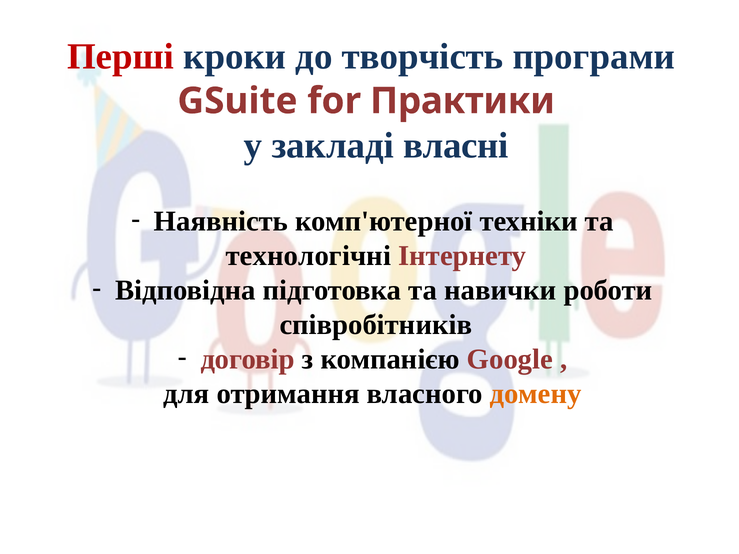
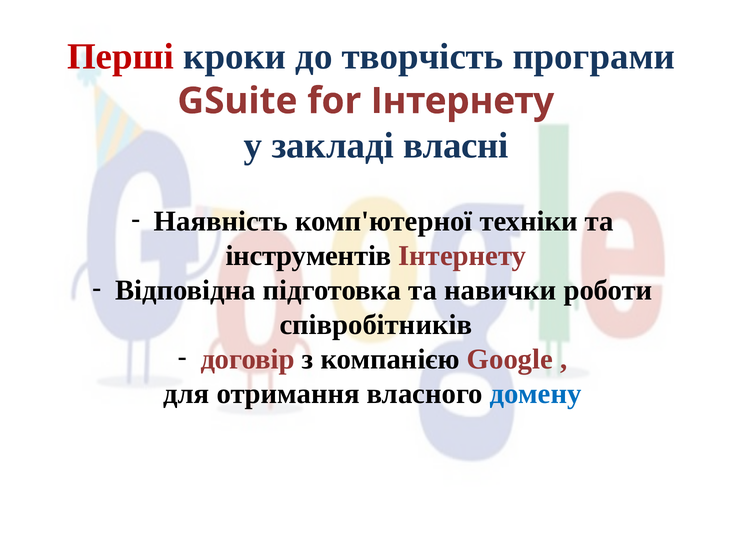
for Практики: Практики -> Інтернету (462, 101)
технологічні: технологічні -> інструментів (309, 256)
домену colour: orange -> blue (536, 394)
